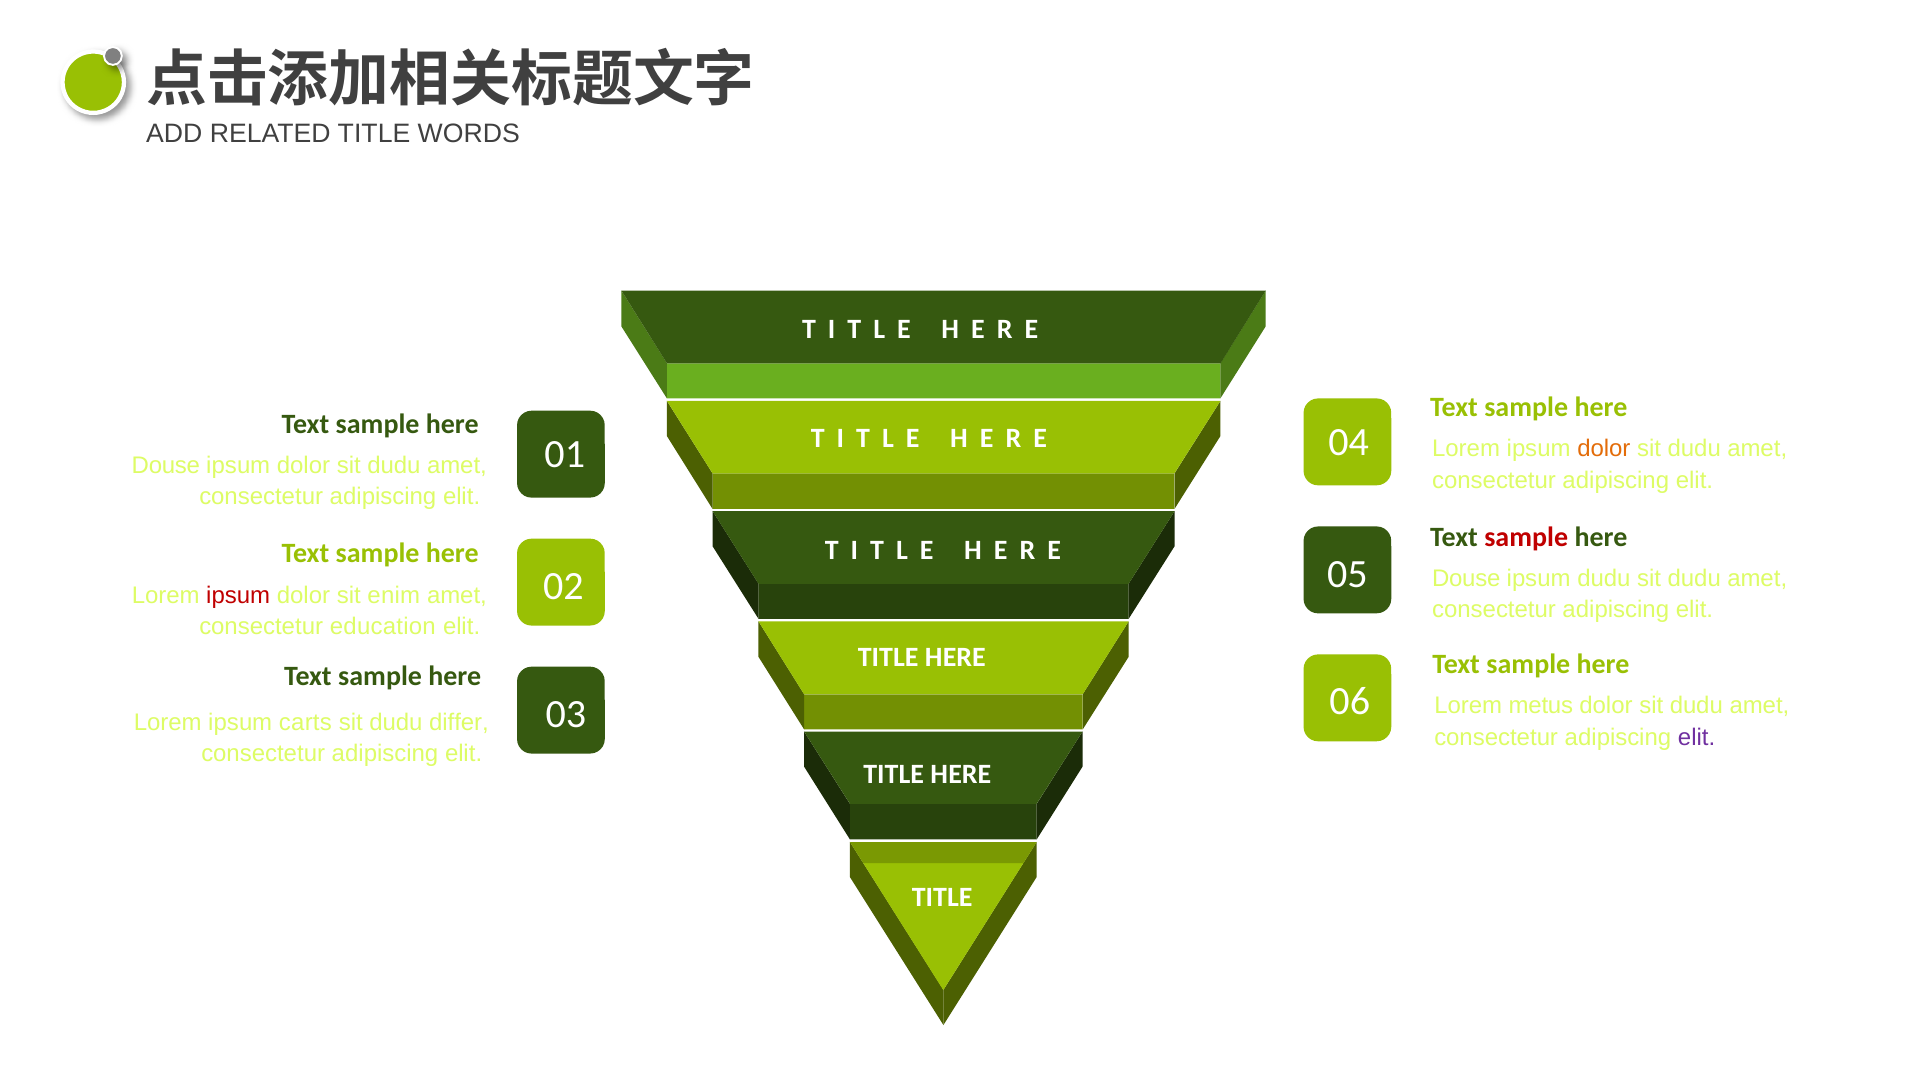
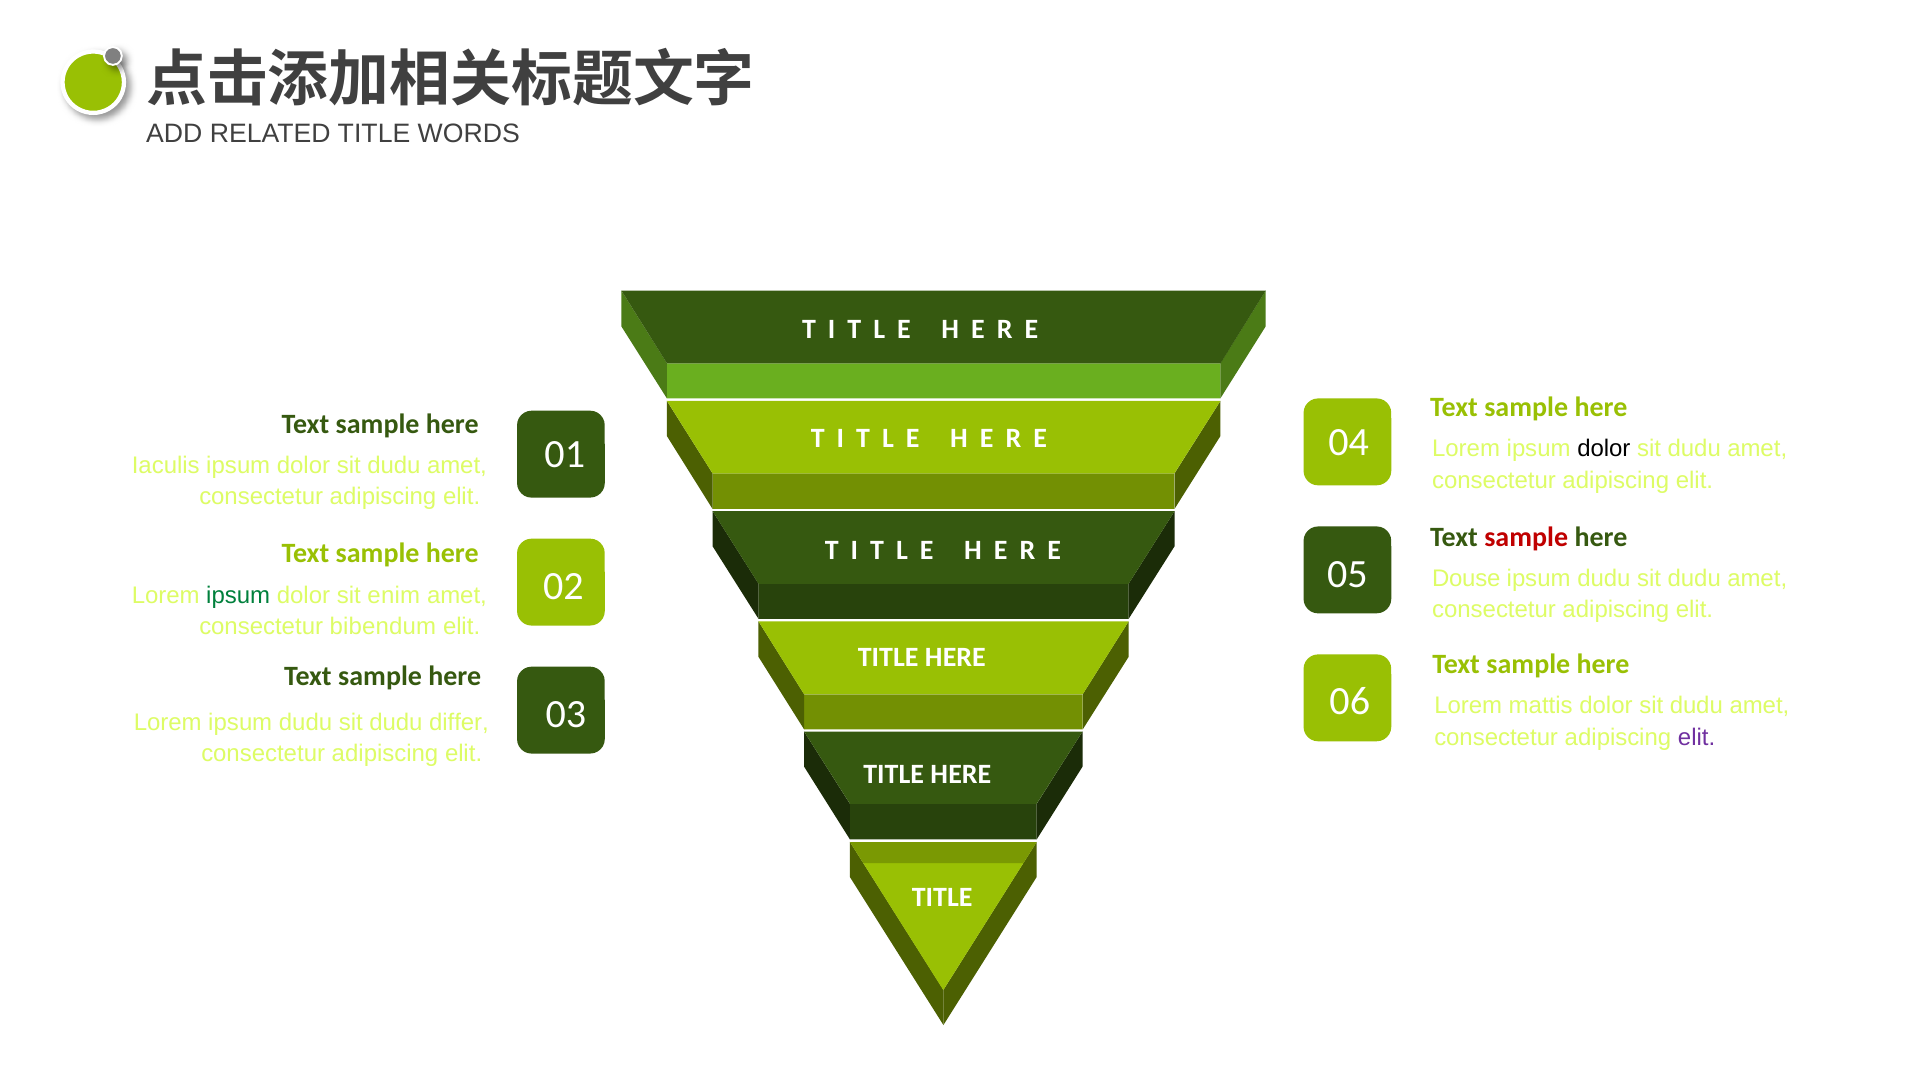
dolor colour: orange -> black (1604, 449)
Douse: Douse -> Iaculis (166, 466)
ipsum colour: red -> green (238, 596)
education: education -> bibendum (383, 627)
metus: metus -> mattis (1541, 706)
Lorem ipsum carts: carts -> dudu (306, 723)
